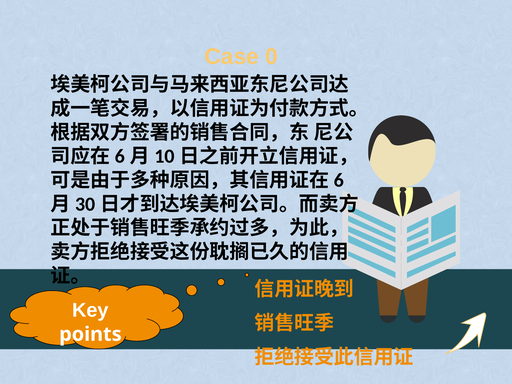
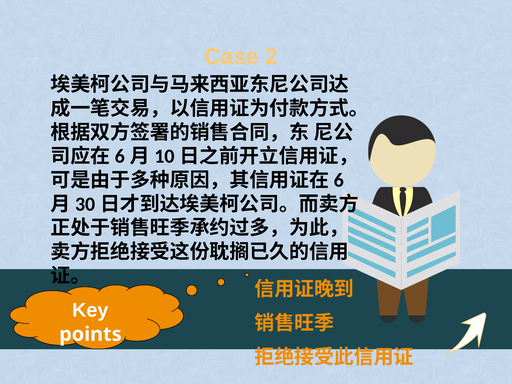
0: 0 -> 2 (272, 57)
